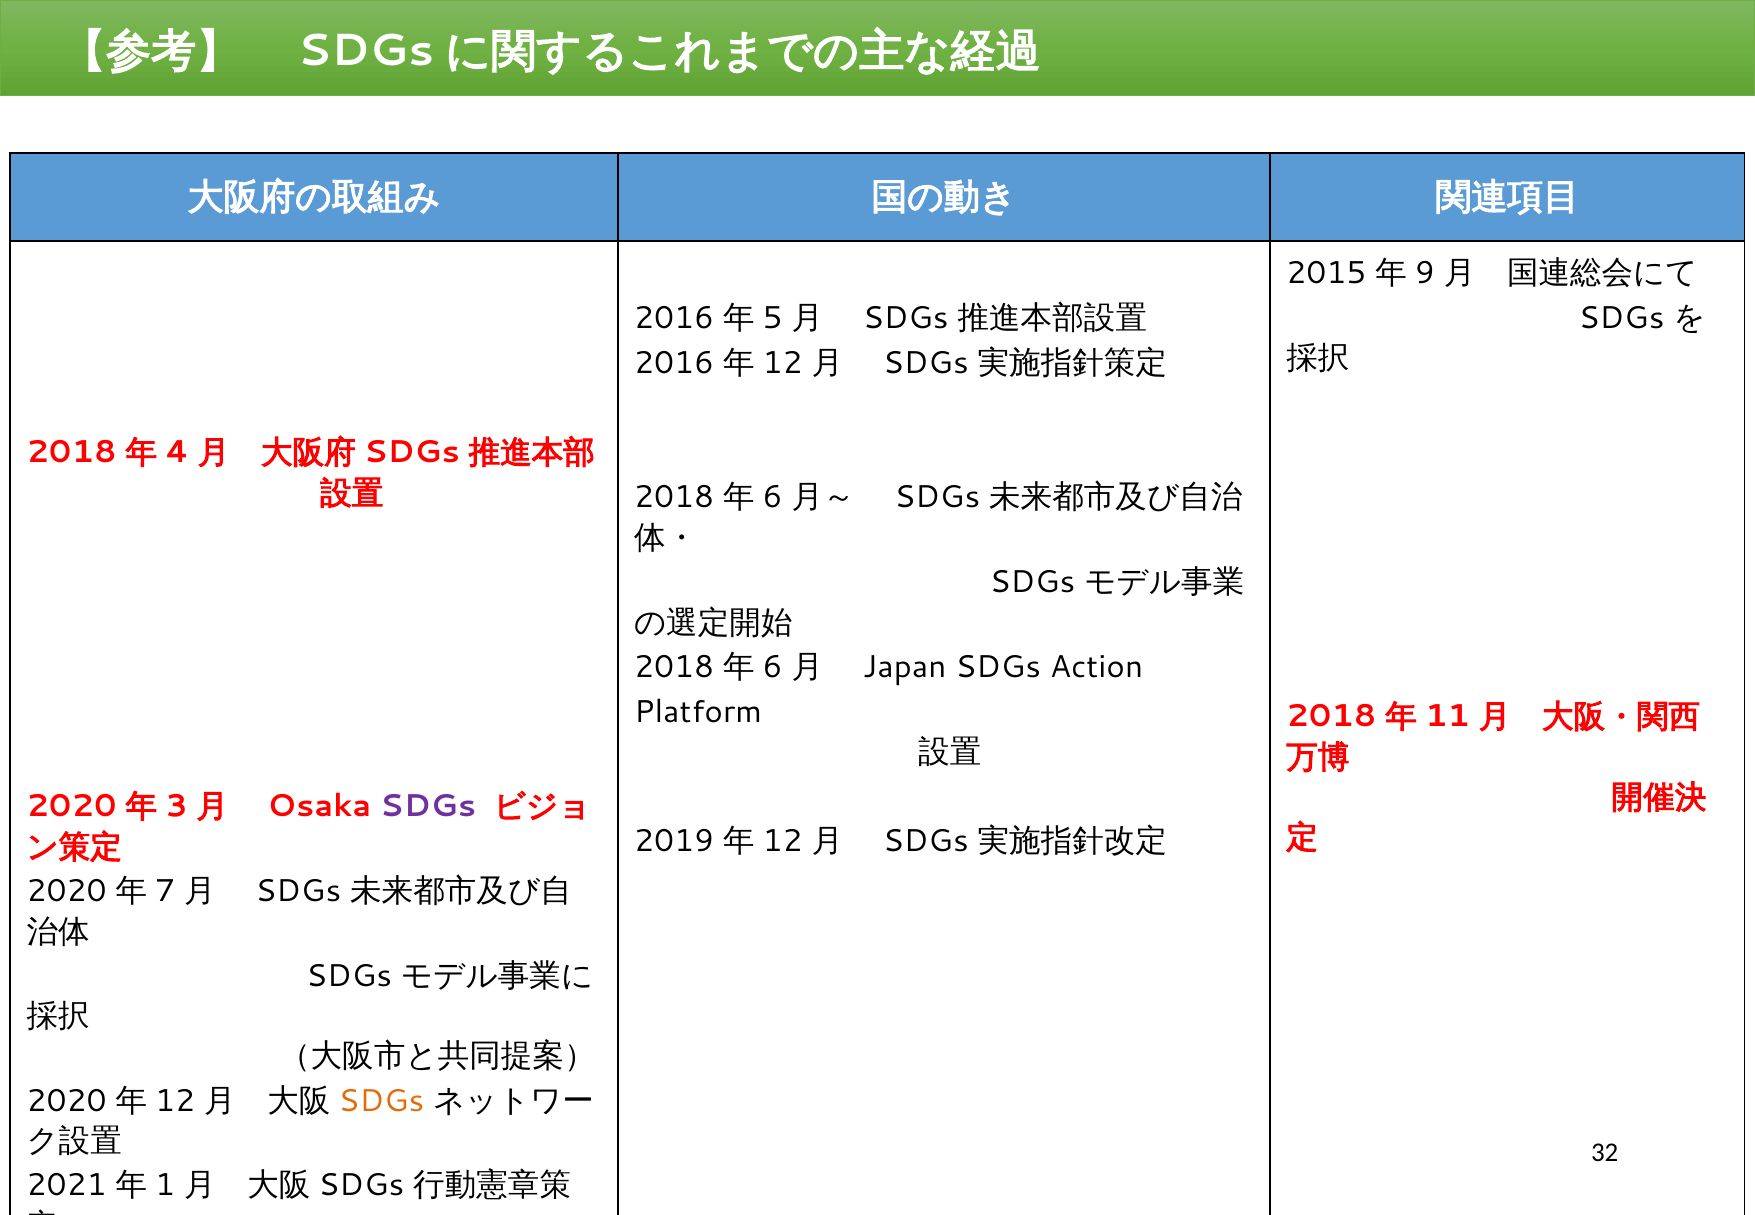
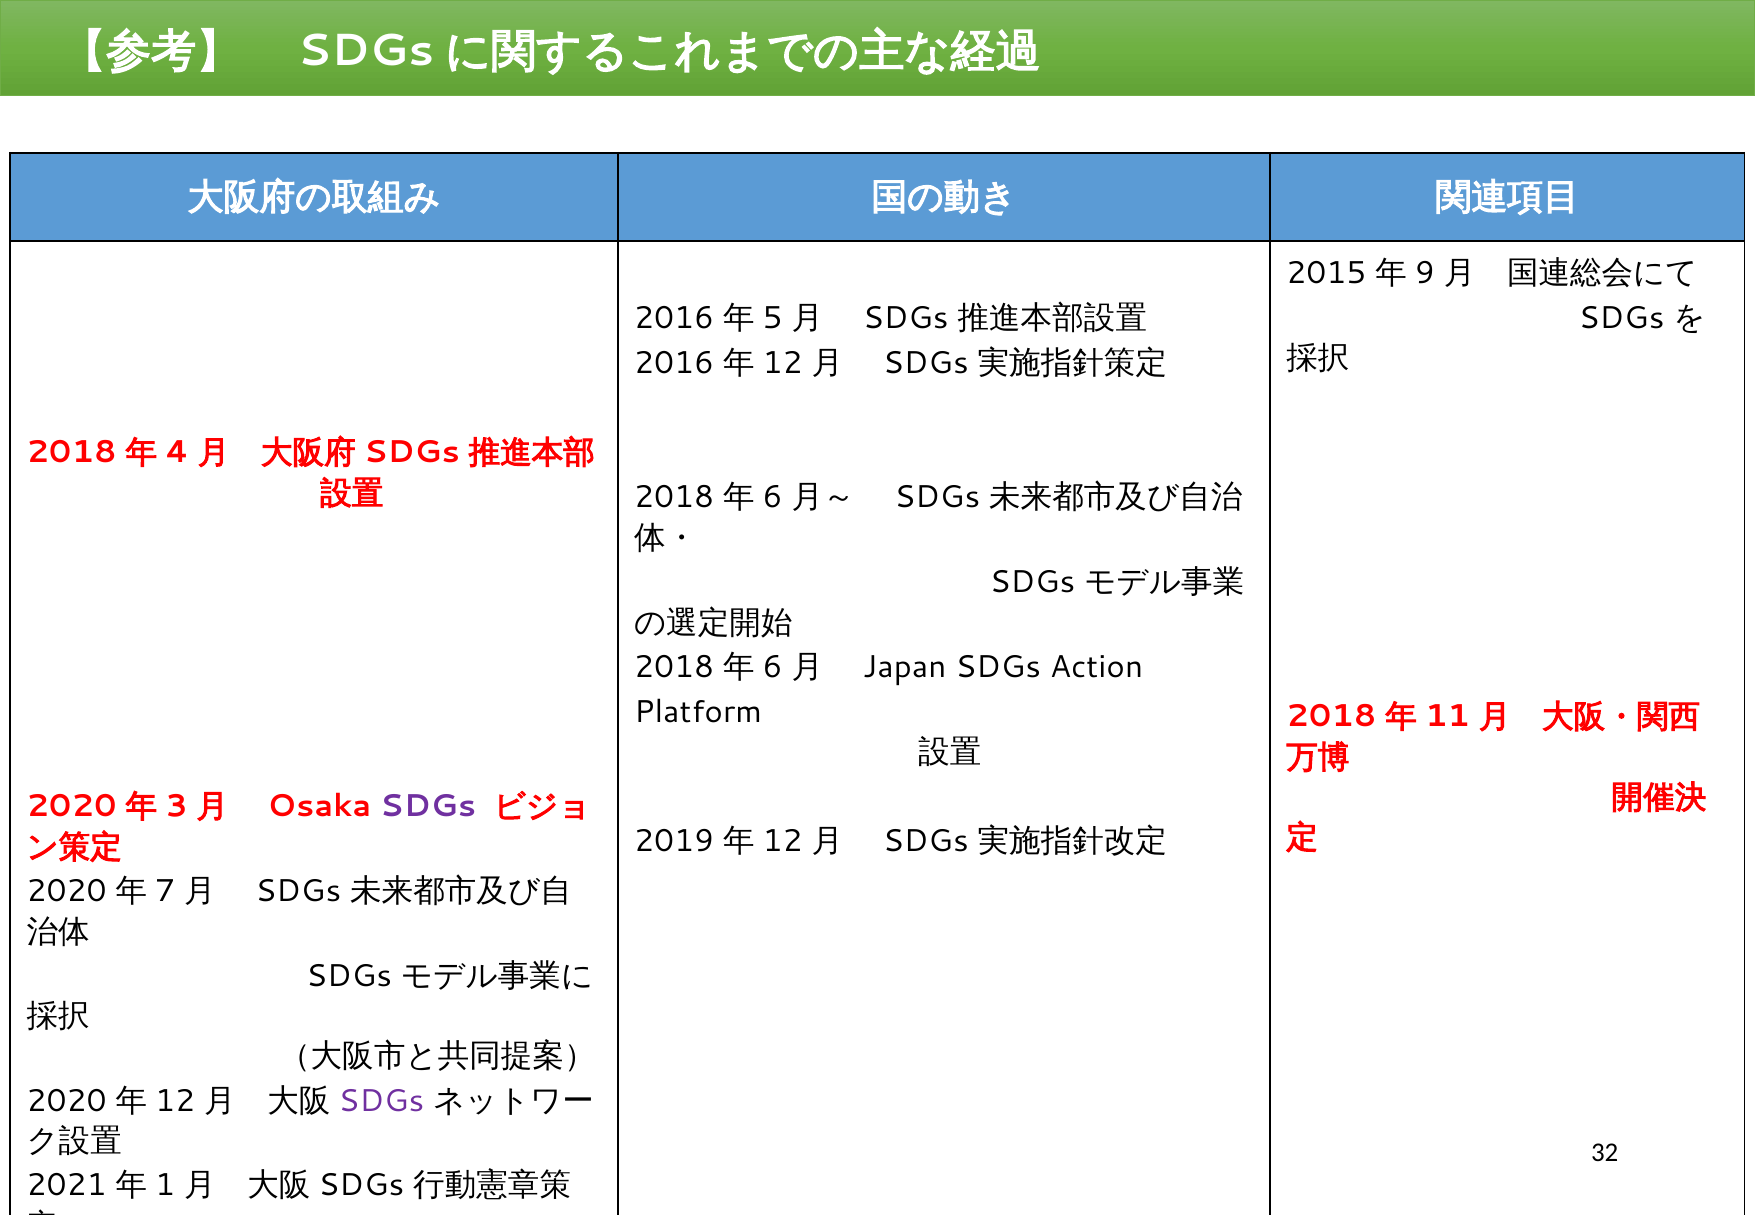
SDGs colour: orange -> purple (381, 1101)
